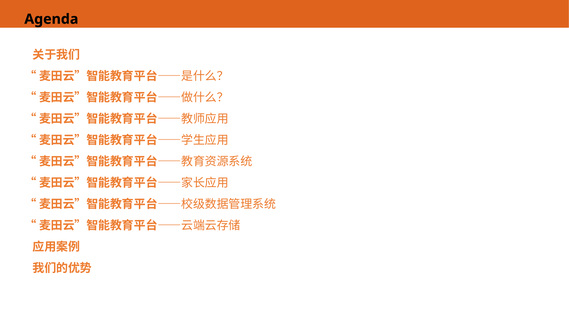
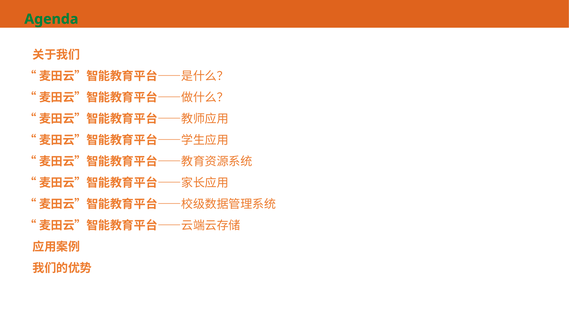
Agenda colour: black -> green (51, 19)
